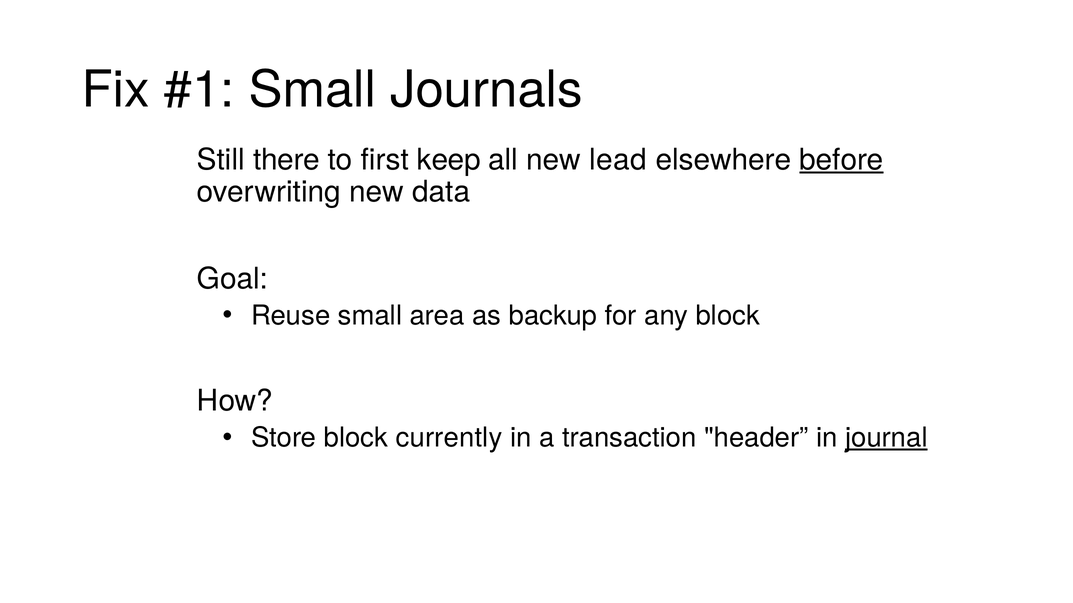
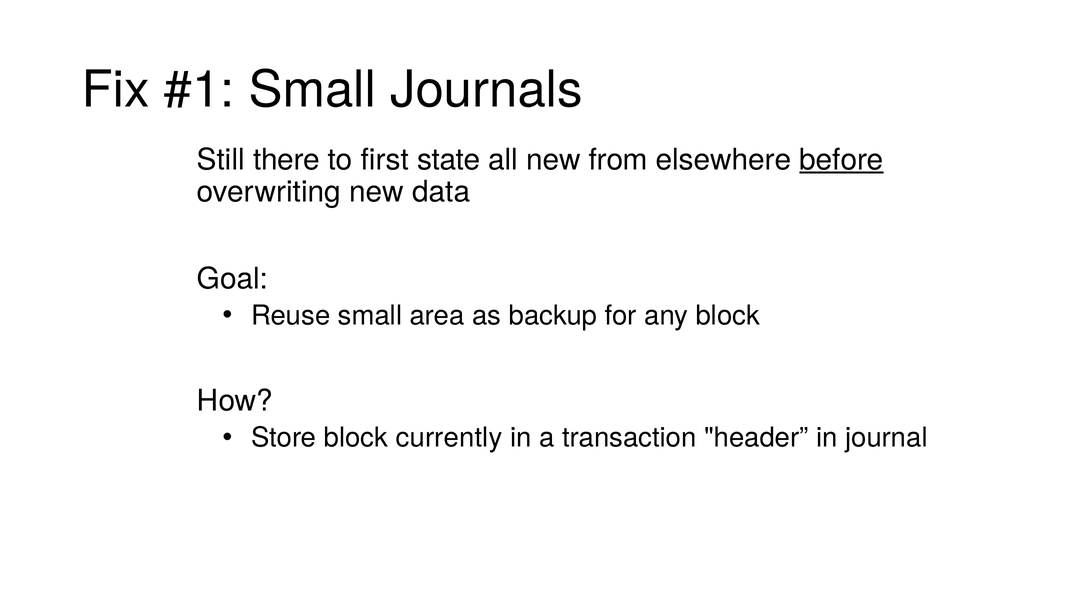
keep: keep -> state (449, 160)
lead: lead -> from (618, 160)
journal underline: present -> none (886, 438)
